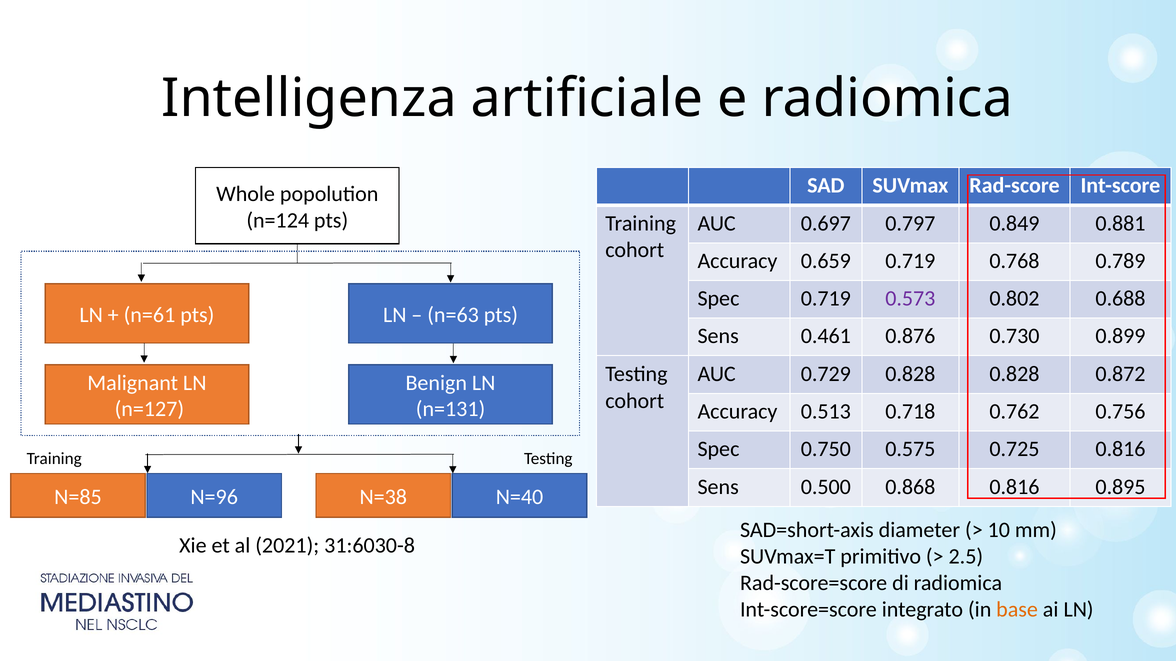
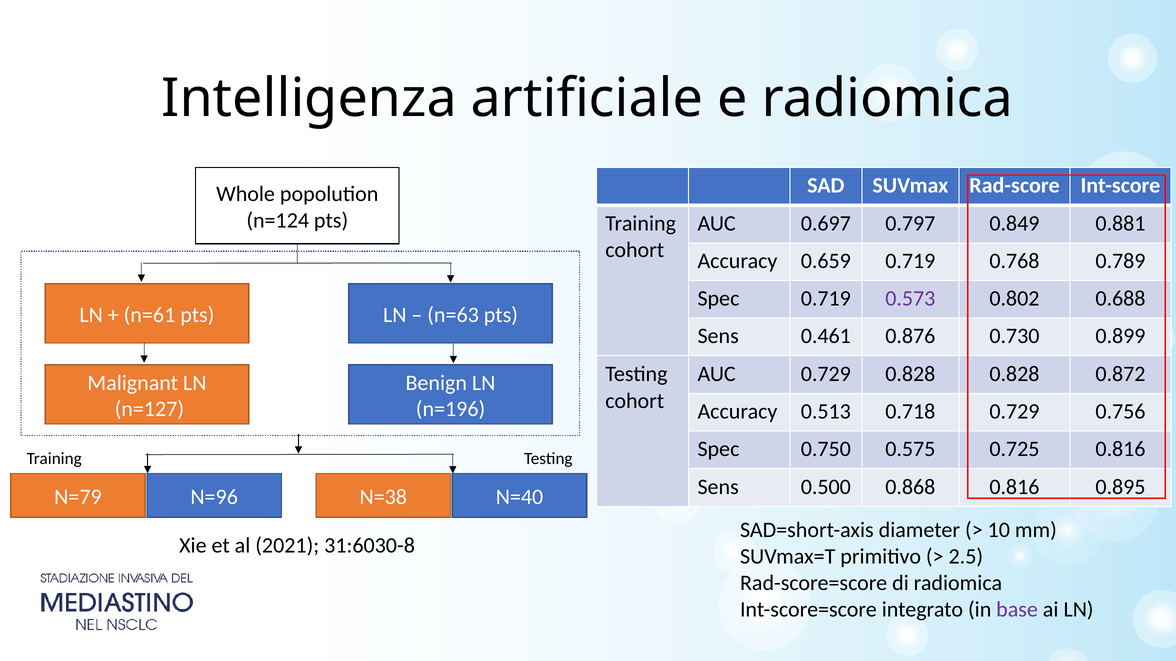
n=131: n=131 -> n=196 (451, 409)
0.718 0.762: 0.762 -> 0.729 (1014, 412)
N=85: N=85 -> N=79 (78, 497)
base colour: orange -> purple (1017, 610)
